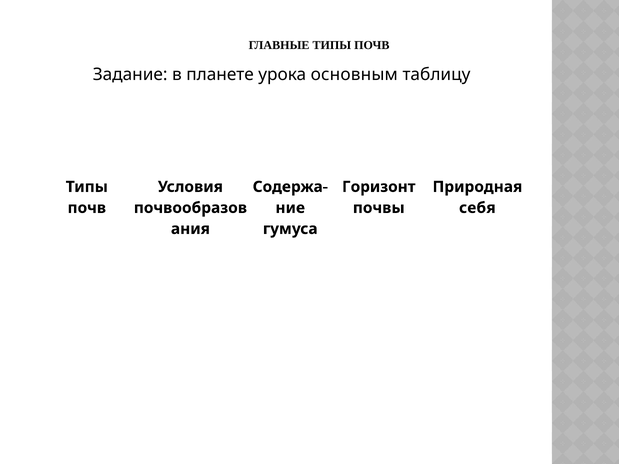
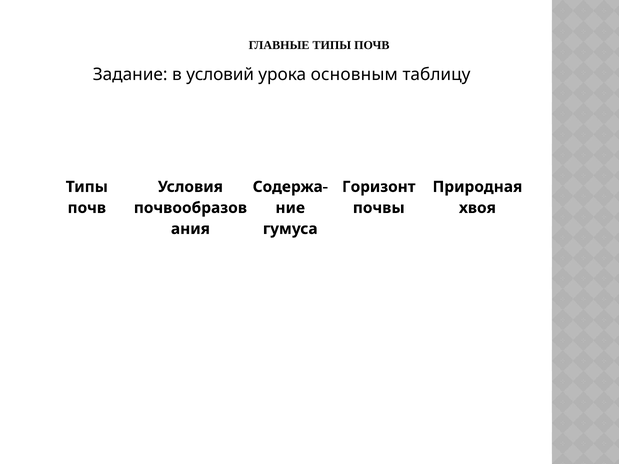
планете: планете -> условий (220, 75)
себя: себя -> хвоя (477, 208)
